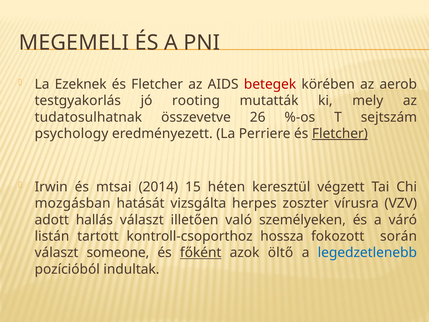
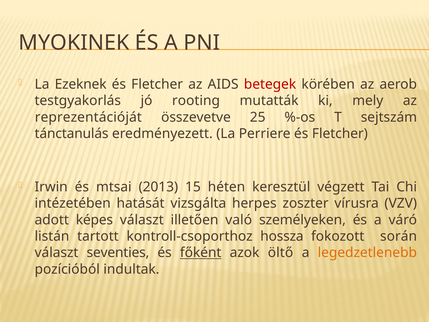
MEGEMELI: MEGEMELI -> MYOKINEK (74, 43)
tudatosulhatnak: tudatosulhatnak -> reprezentációját (88, 117)
26: 26 -> 25 (258, 117)
psychology: psychology -> tánctanulás (72, 134)
Fletcher underline: present -> none (340, 134)
2014: 2014 -> 2013 (158, 187)
mozgásban: mozgásban -> intézetében (73, 203)
hallás: hallás -> képes (94, 220)
someone: someone -> seventies (118, 253)
legedzetlenebb colour: blue -> orange (367, 253)
